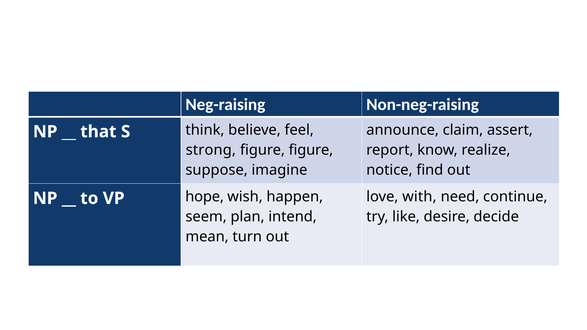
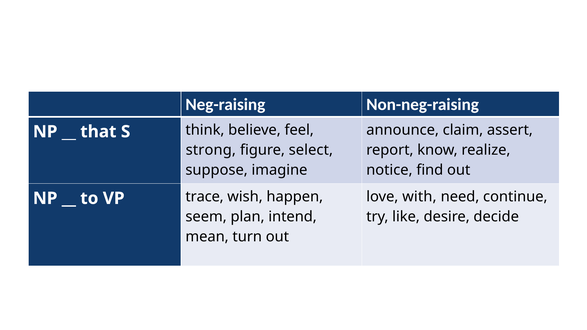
figure figure: figure -> select (311, 150)
hope: hope -> trace (205, 197)
